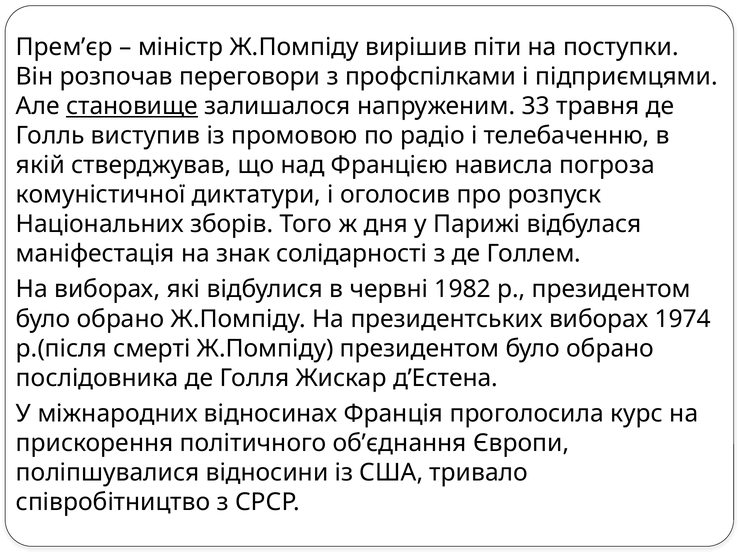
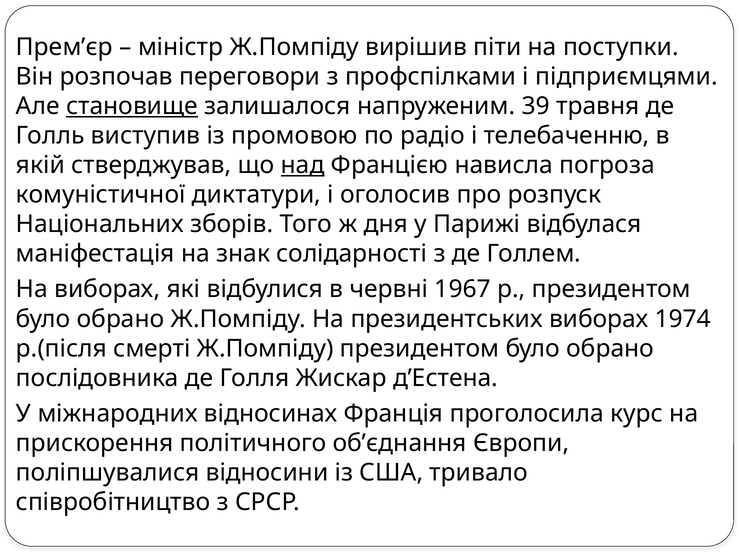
33: 33 -> 39 (536, 106)
над underline: none -> present (303, 165)
1982: 1982 -> 1967 (463, 289)
